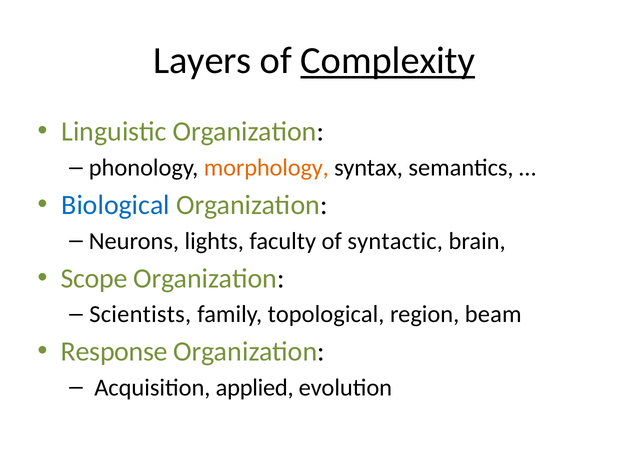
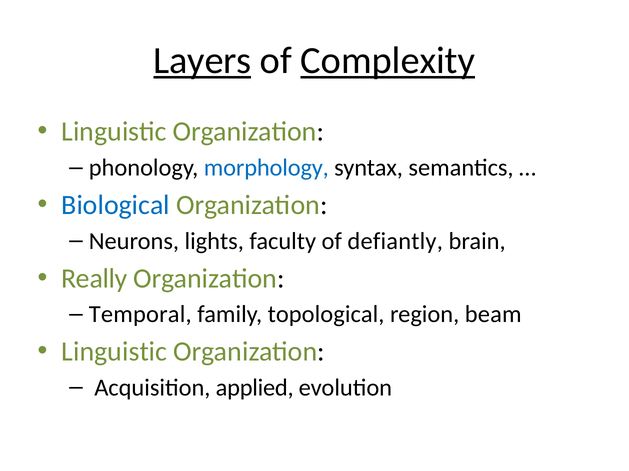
Layers underline: none -> present (202, 61)
morphology colour: orange -> blue (266, 168)
syntactic: syntactic -> defiantly (395, 241)
Scope: Scope -> Really (94, 279)
Scientists: Scientists -> Temporal (140, 315)
Response: Response -> Linguistic (114, 352)
